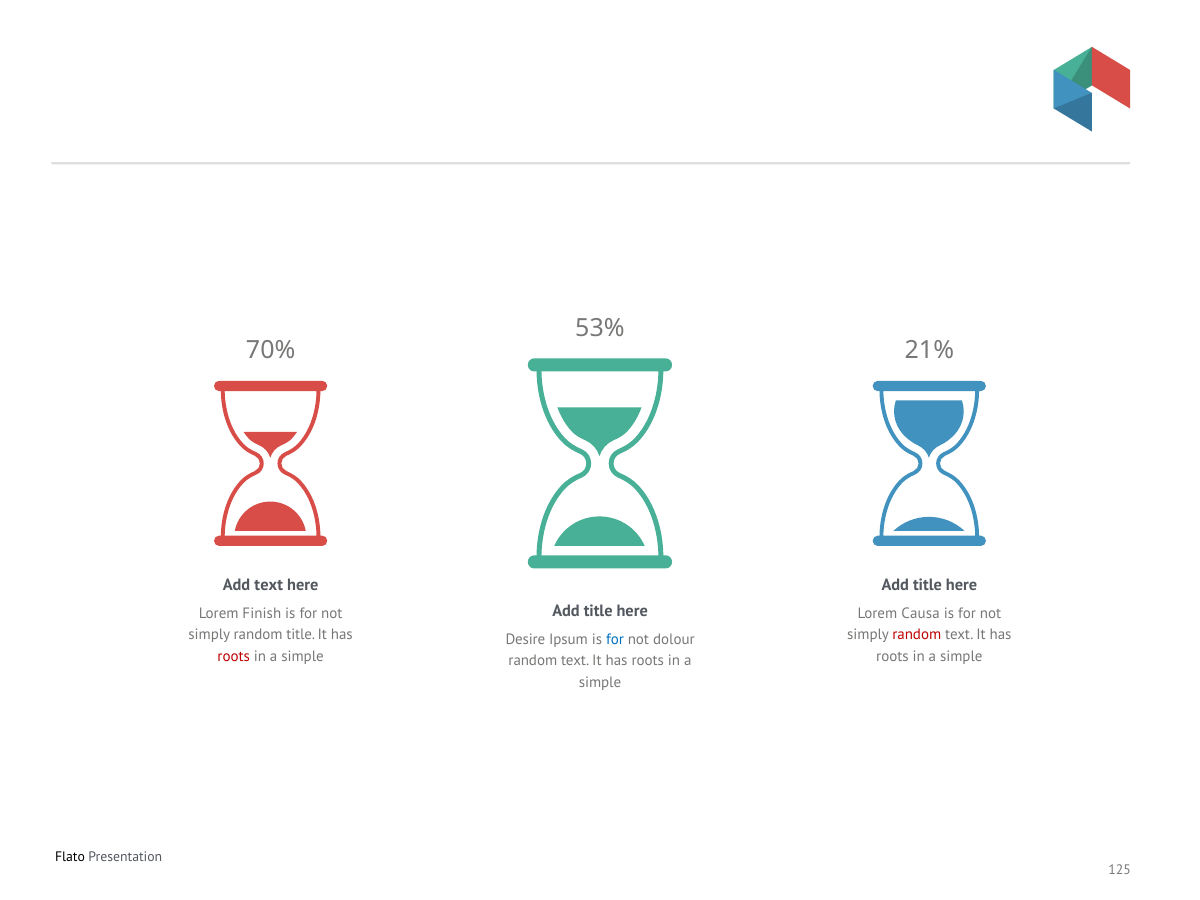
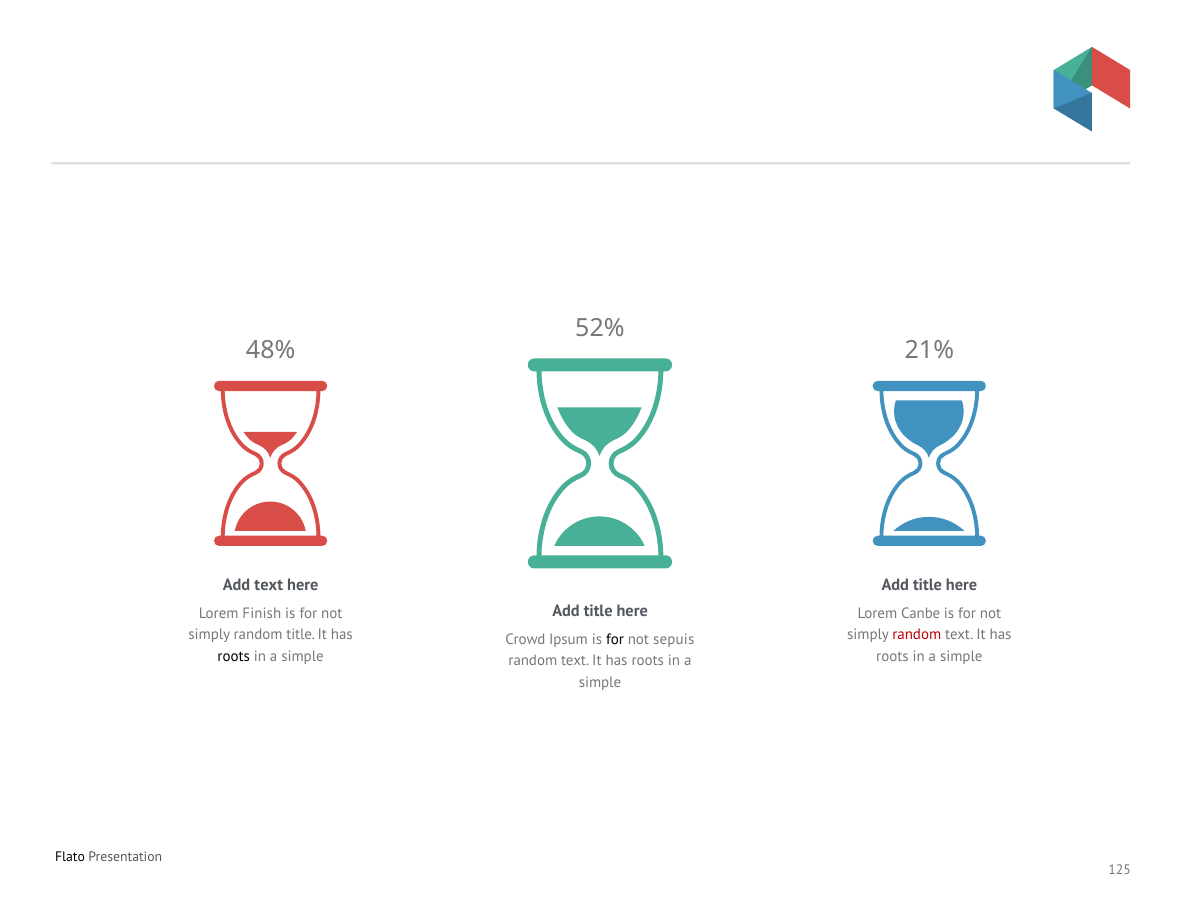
53%: 53% -> 52% (600, 328)
70%: 70% -> 48% (271, 350)
Causa: Causa -> Canbe (921, 613)
Desire: Desire -> Crowd (525, 639)
for colour: blue -> black (615, 639)
dolour: dolour -> sepuis (674, 639)
roots colour: red -> black (234, 656)
